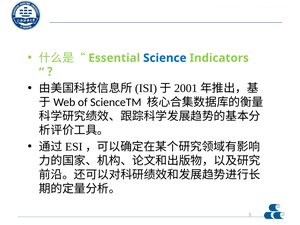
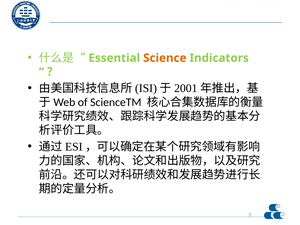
Science colour: blue -> orange (165, 58)
